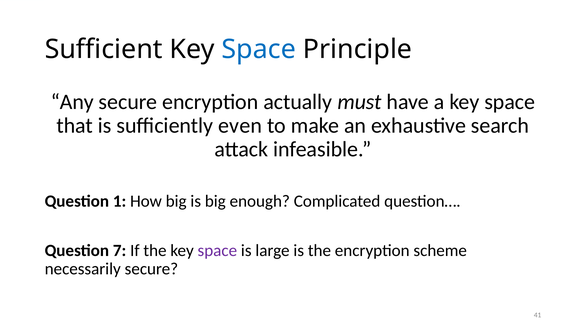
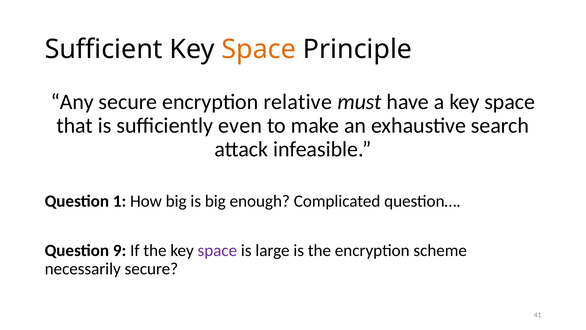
Space colour: blue -> orange (259, 49)
actually: actually -> relative (298, 102)
7: 7 -> 9 (120, 250)
